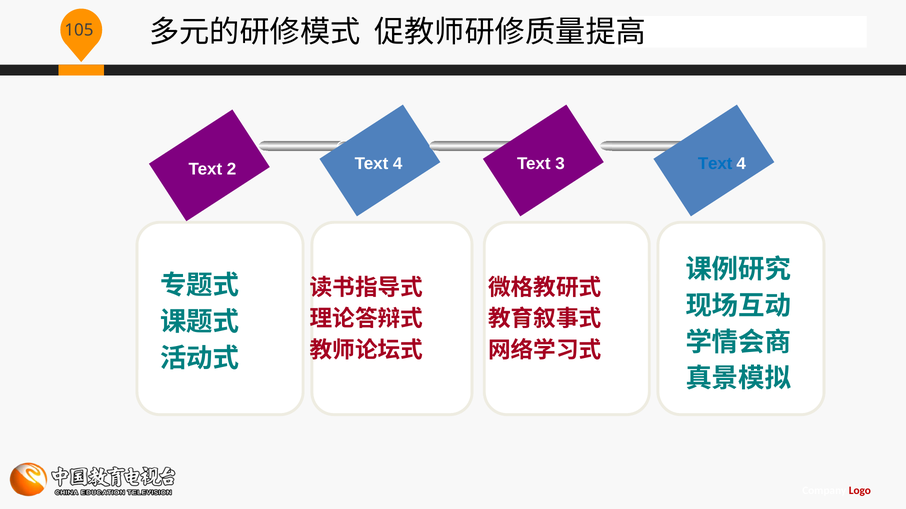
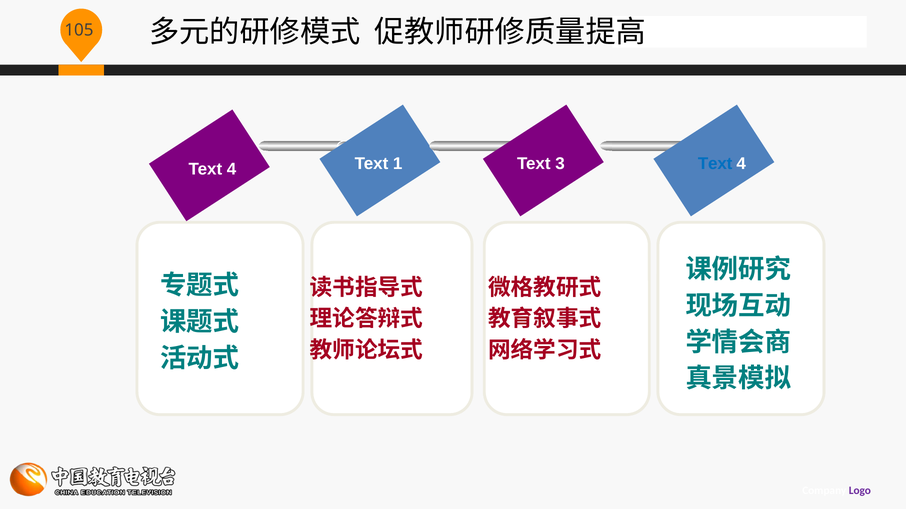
2: 2 -> 4 (232, 169)
4: 4 -> 1 (398, 164)
Logo colour: red -> purple (860, 491)
